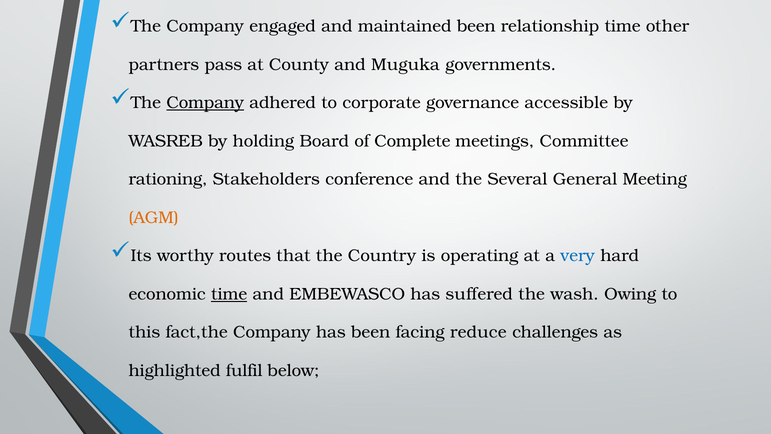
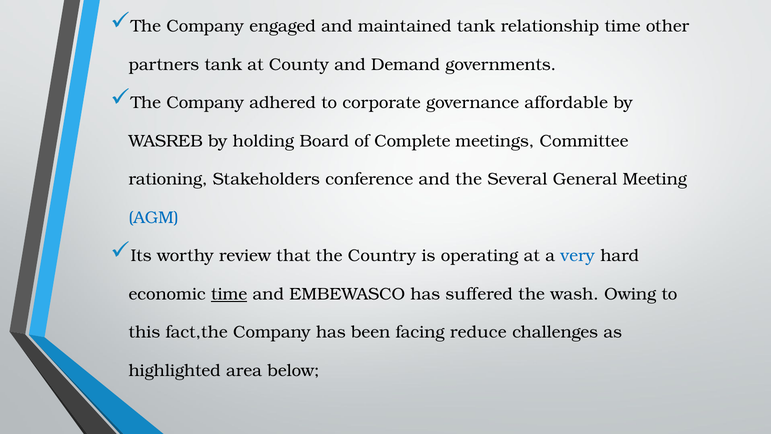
maintained been: been -> tank (476, 26)
partners pass: pass -> tank (223, 64)
Muguka: Muguka -> Demand (406, 64)
Company underline: present -> none (205, 103)
accessible: accessible -> affordable (566, 103)
AGM colour: orange -> blue (154, 217)
routes: routes -> review (245, 256)
fulfil: fulfil -> area (244, 370)
